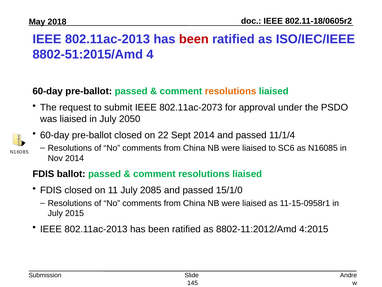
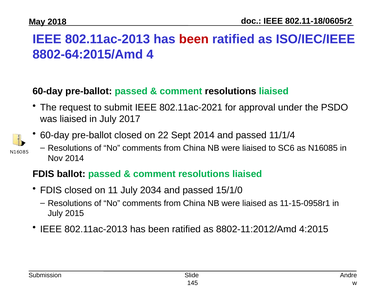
8802-51:2015/Amd: 8802-51:2015/Amd -> 8802-64:2015/Amd (88, 54)
resolutions colour: orange -> black (231, 91)
802.11ac-2073: 802.11ac-2073 -> 802.11ac-2021 (191, 107)
2050: 2050 -> 2017 (130, 119)
2085: 2085 -> 2034 (151, 190)
